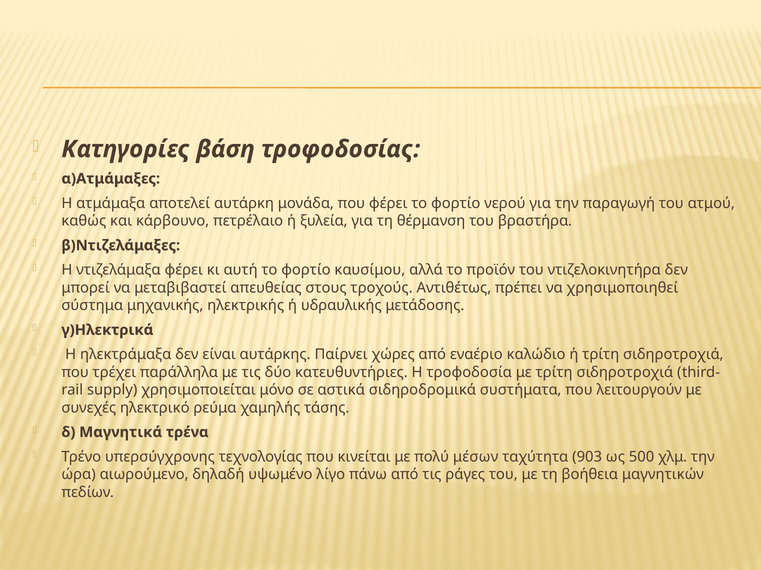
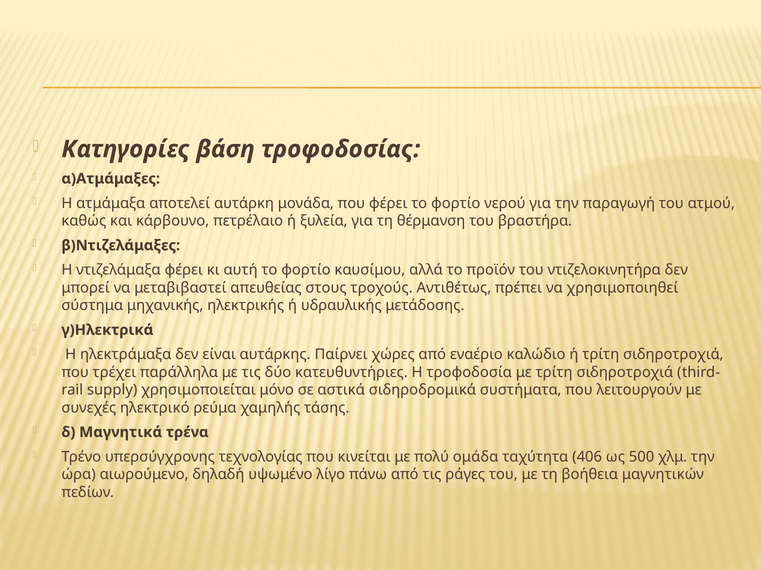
μέσων: μέσων -> ομάδα (476, 457)
903: 903 -> 406 (587, 457)
